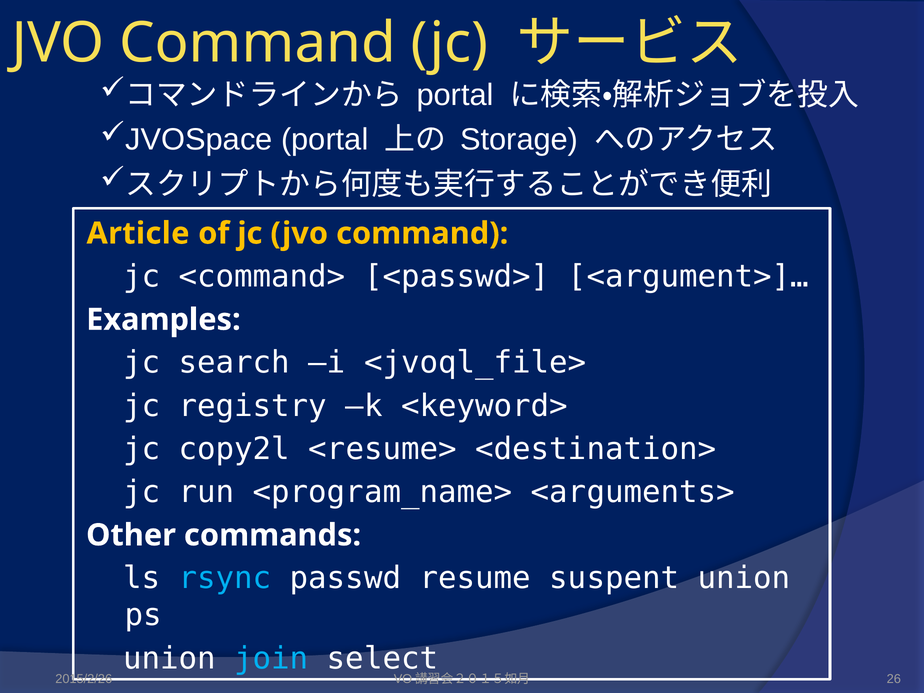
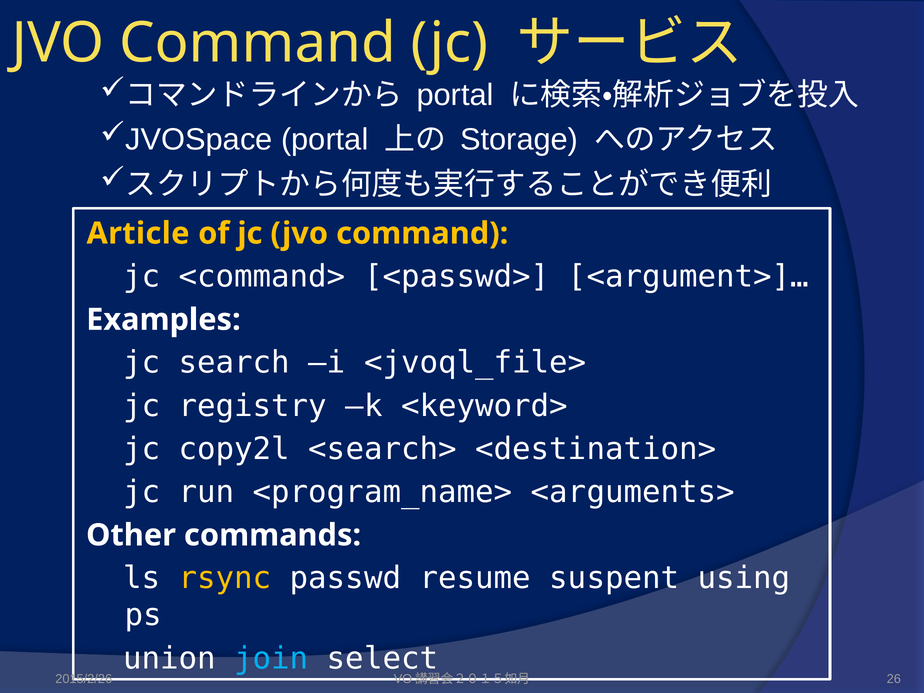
<resume>: <resume> -> <search> (383, 449)
rsync colour: light blue -> yellow (225, 578)
suspent union: union -> using (744, 578)
